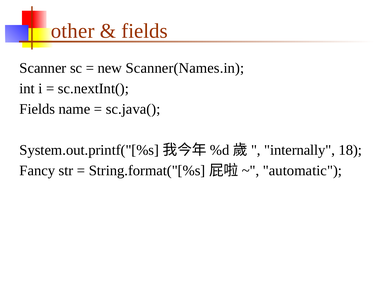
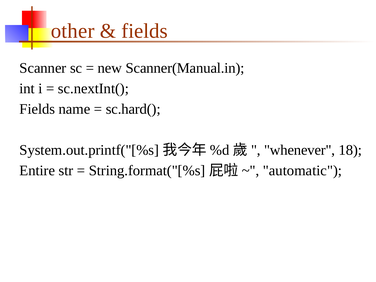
Scanner(Names.in: Scanner(Names.in -> Scanner(Manual.in (185, 68)
sc.java(: sc.java( -> sc.hard( (133, 109)
internally: internally -> whenever (300, 150)
Fancy: Fancy -> Entire (37, 171)
